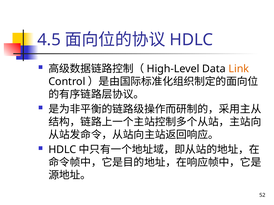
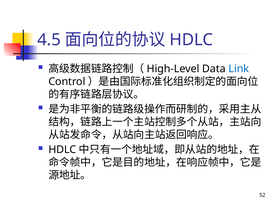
Link colour: orange -> blue (239, 69)
